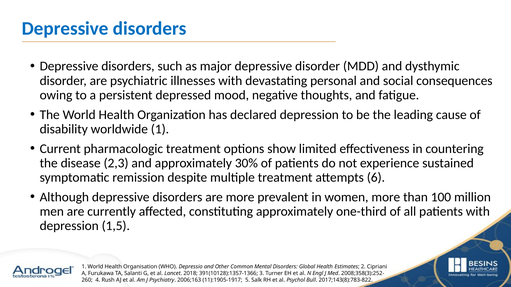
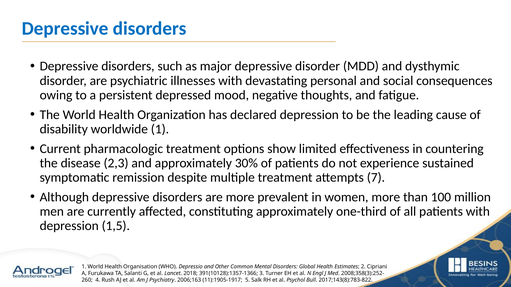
6: 6 -> 7 (376, 178)
